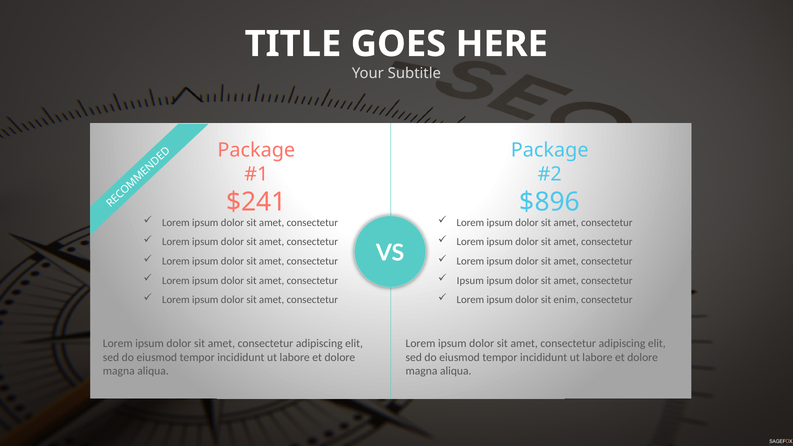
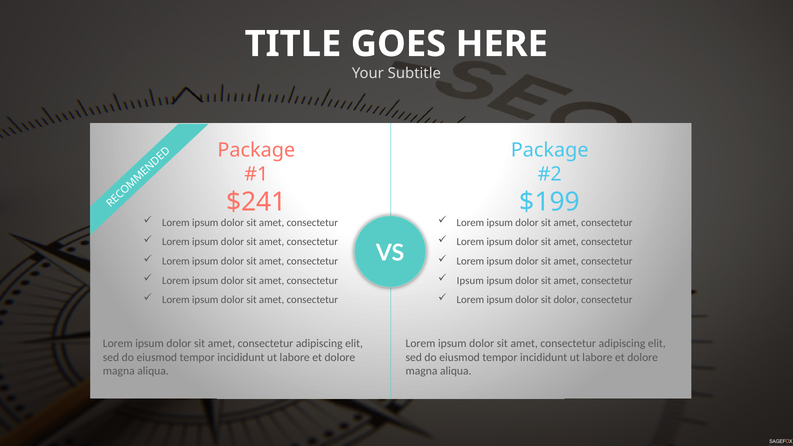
$896: $896 -> $199 (550, 202)
sit enim: enim -> dolor (566, 300)
